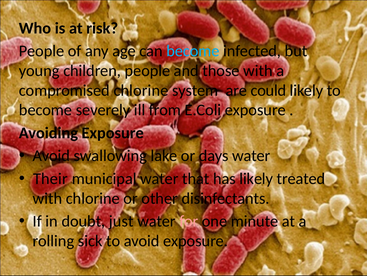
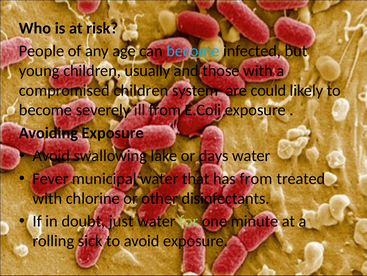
children people: people -> usually (147, 71)
compromised chlorine: chlorine -> children (141, 90)
Their: Their -> Fever (51, 178)
has likely: likely -> from (256, 178)
for colour: pink -> light green (189, 221)
